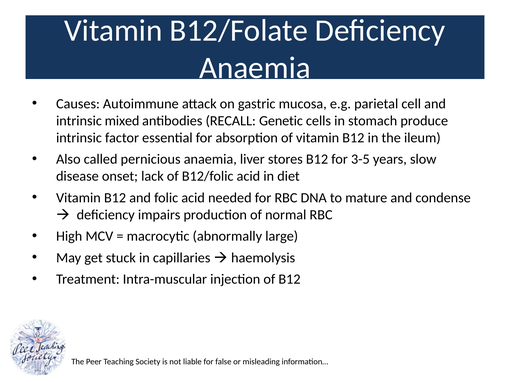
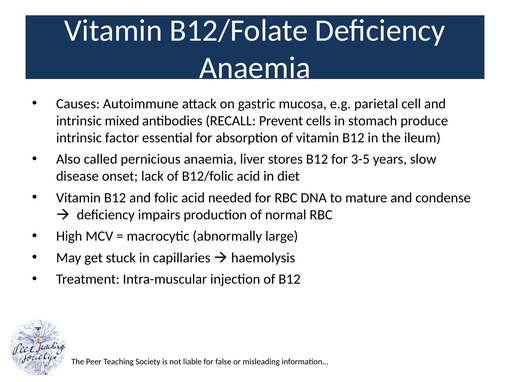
Genetic: Genetic -> Prevent (281, 121)
